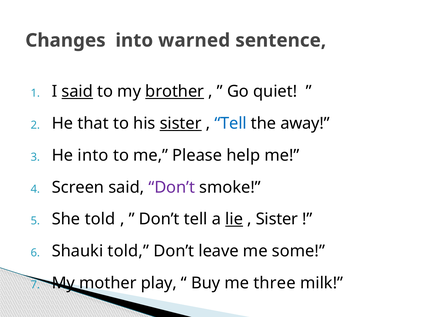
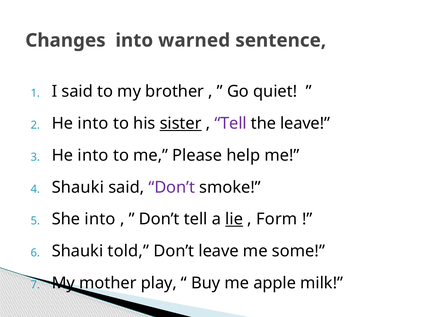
said underline: present -> none (77, 92)
brother underline: present -> none (175, 92)
that: that -> into (93, 123)
Tell colour: blue -> purple (231, 123)
the away: away -> leave (305, 123)
Screen: Screen -> Shauki (78, 187)
She told: told -> into (100, 219)
Sister: Sister -> Form (277, 219)
three: three -> apple (275, 283)
